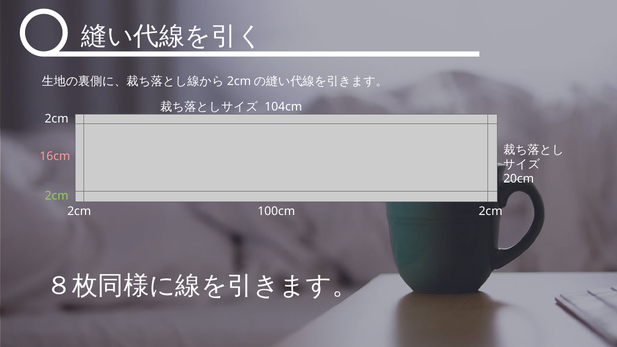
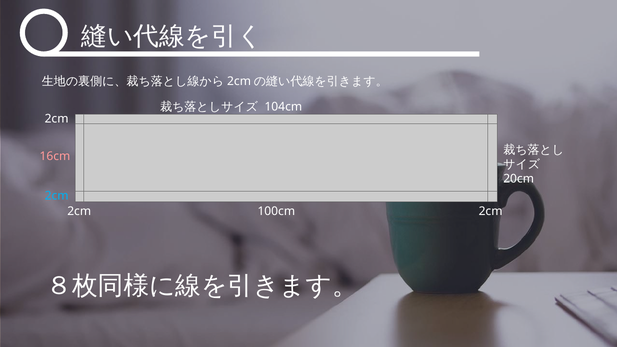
2cm colour: light green -> light blue (57, 196)
